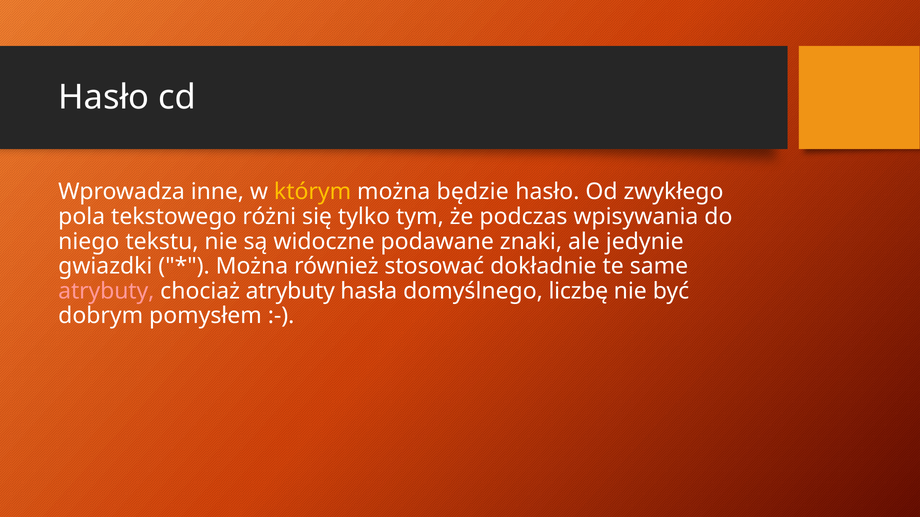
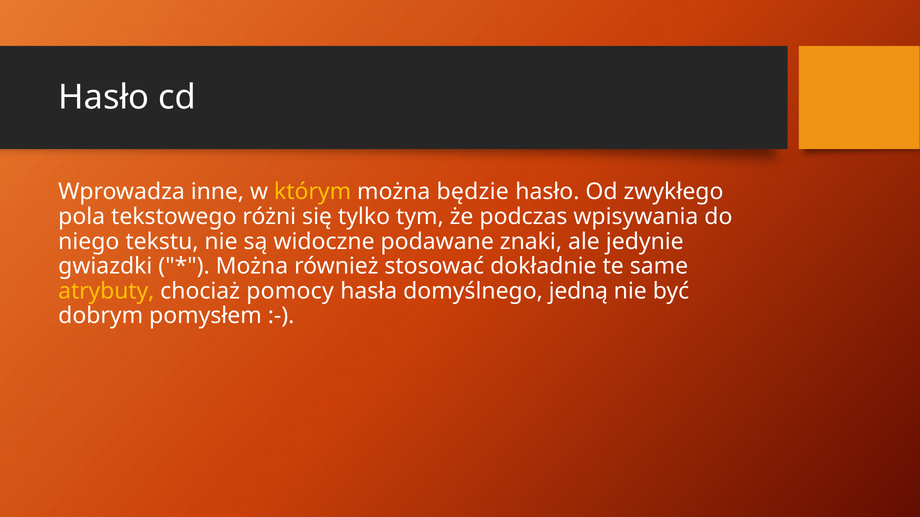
atrybuty colour: pink -> yellow (106, 291)
chociaż atrybuty: atrybuty -> pomocy (290, 291)
liczbę: liczbę -> jedną (578, 291)
